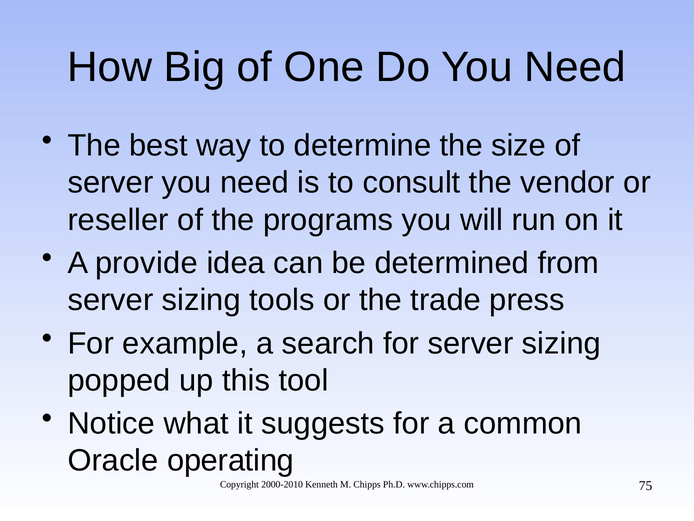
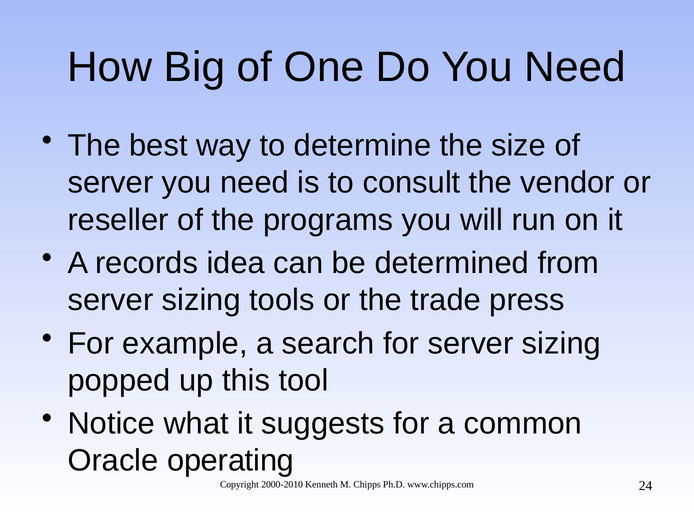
provide: provide -> records (147, 263)
75: 75 -> 24 (646, 485)
